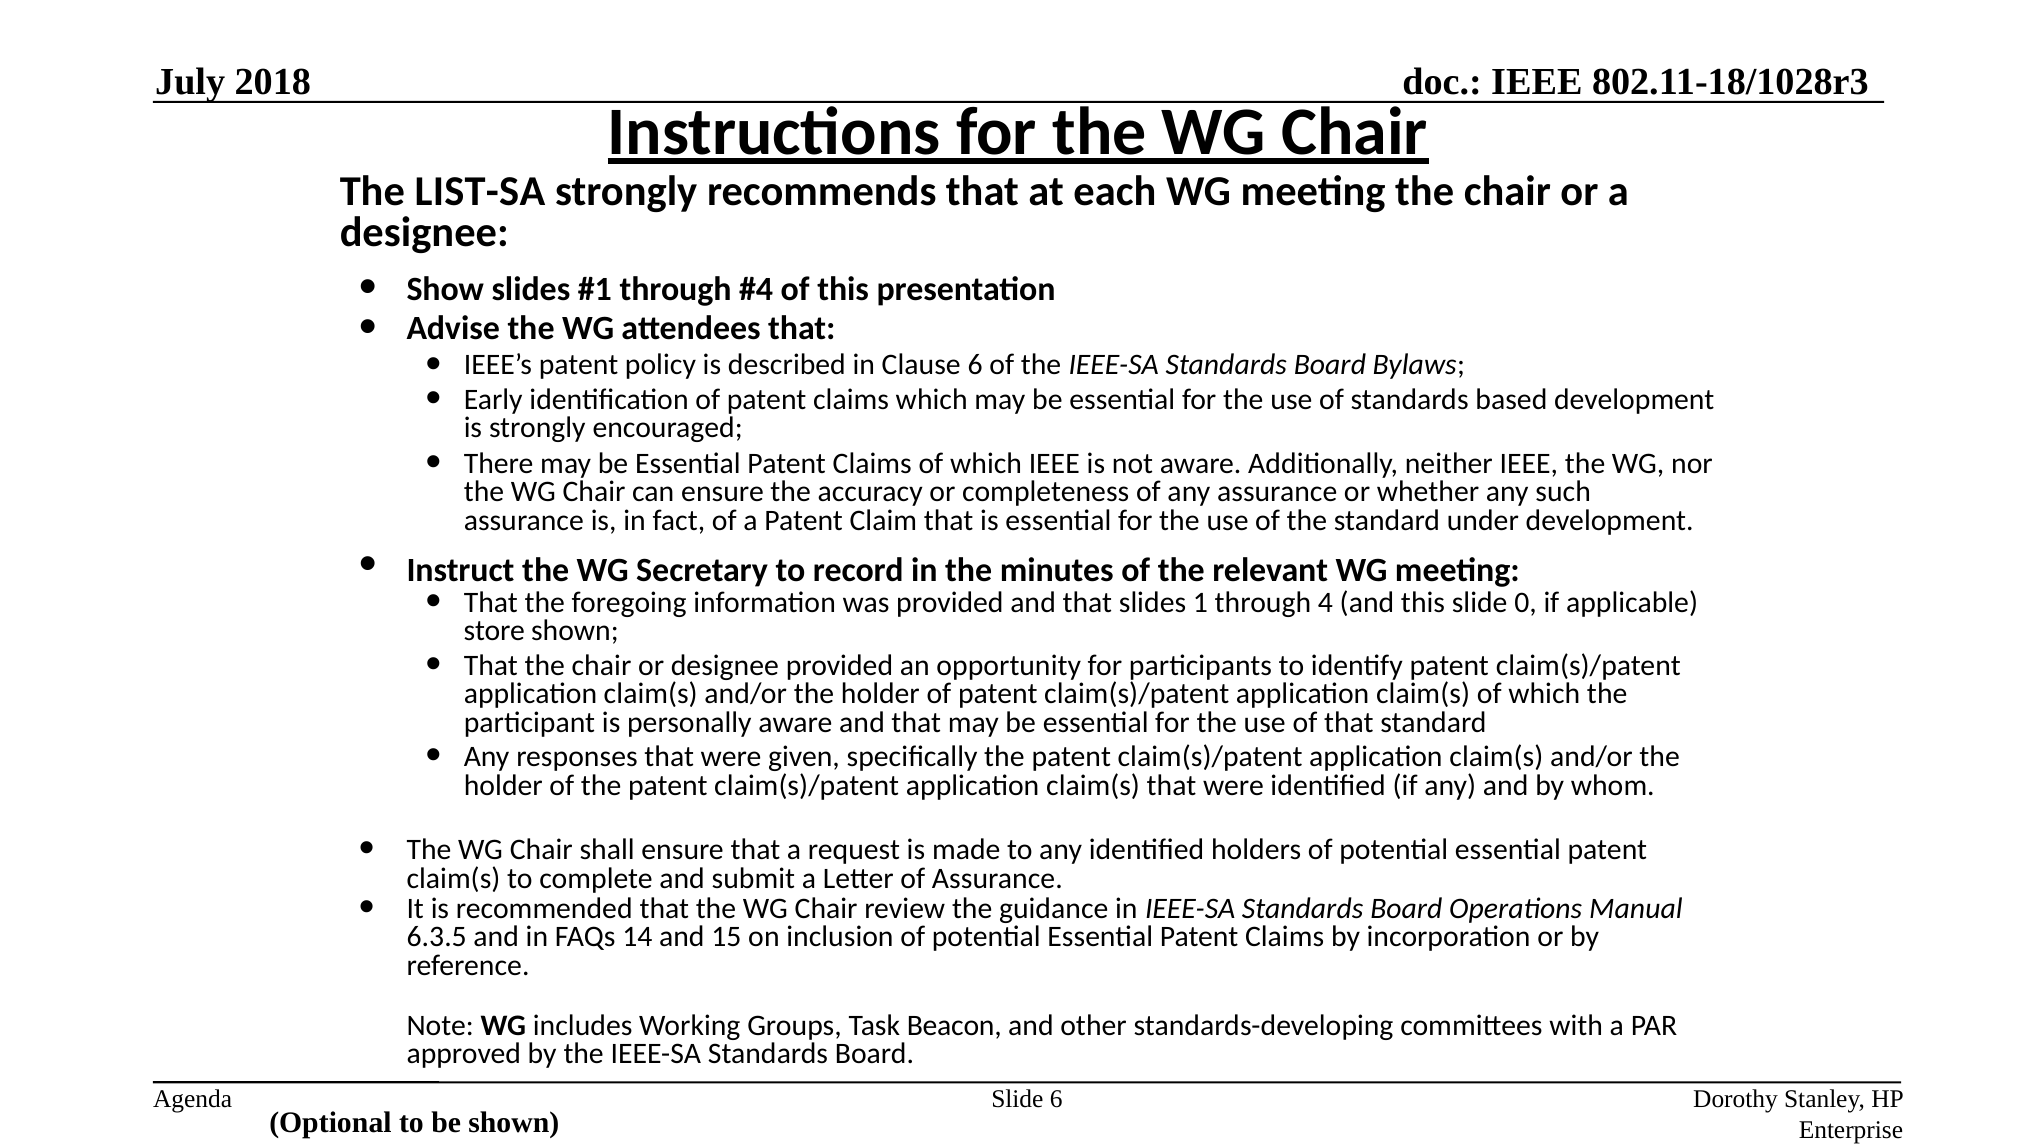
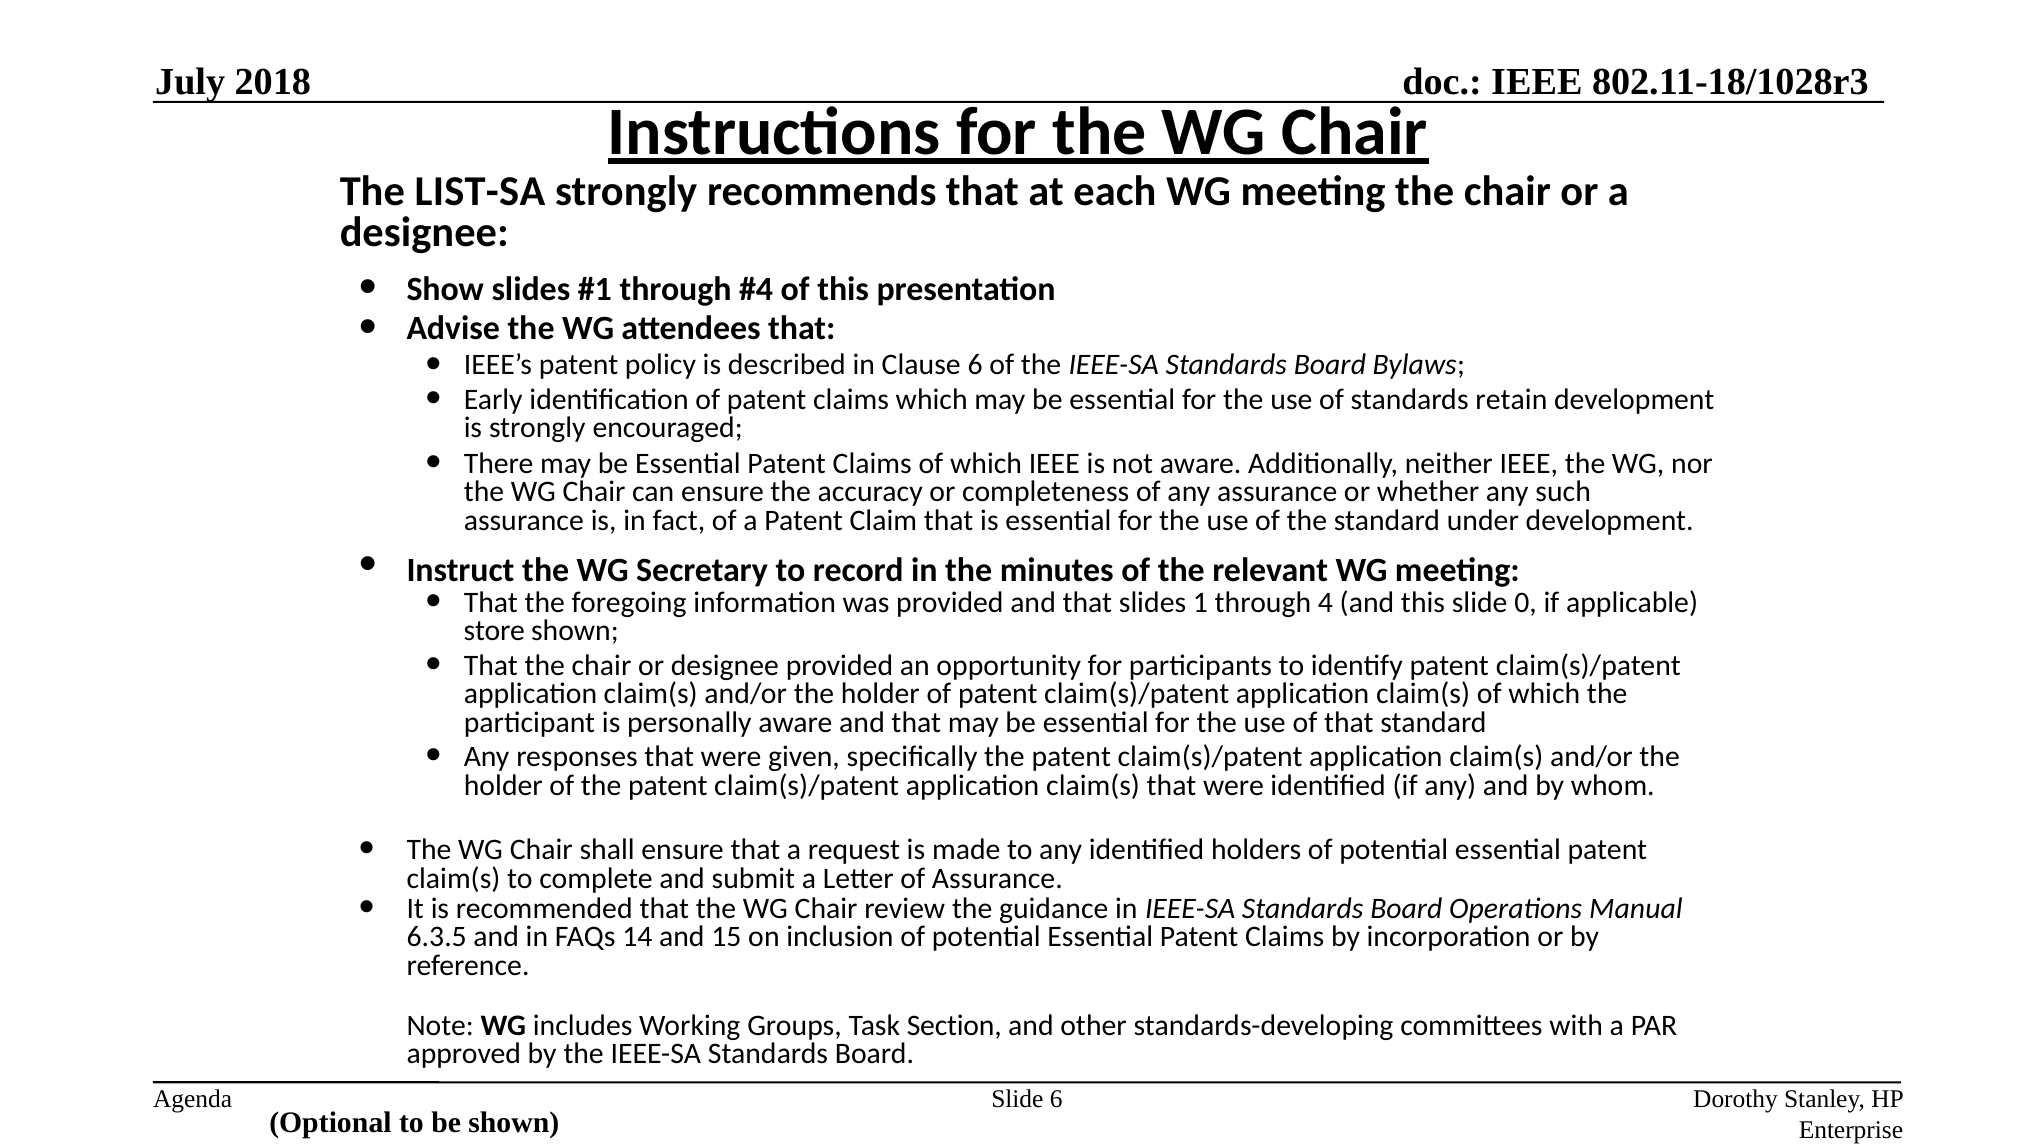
based: based -> retain (1511, 399)
Beacon: Beacon -> Section (954, 1025)
